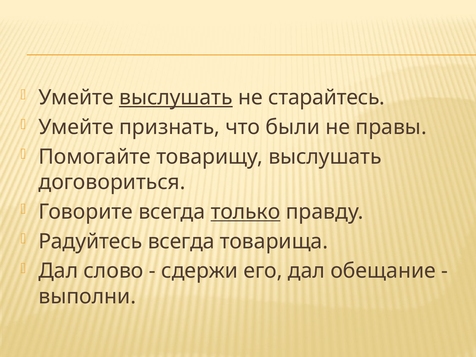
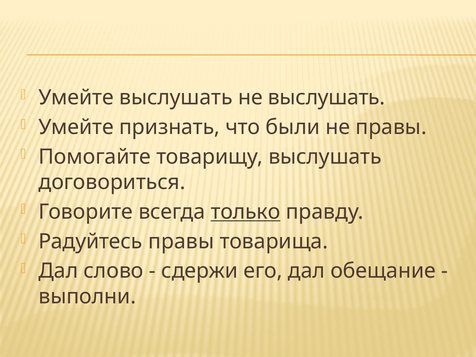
выслушать underline: present -> none (176, 97)
не старайтесь: старайтесь -> выслушать (327, 97)
Радуйтесь всегда: всегда -> правы (181, 241)
